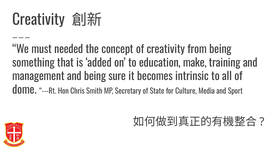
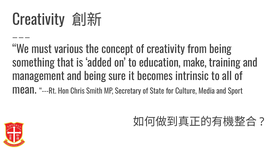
needed: needed -> various (69, 49)
dome: dome -> mean (24, 90)
